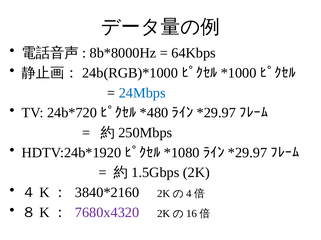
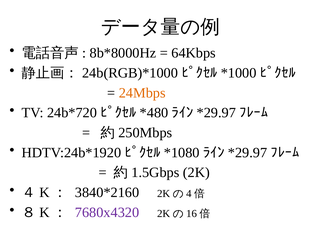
24Mbps colour: blue -> orange (142, 93)
